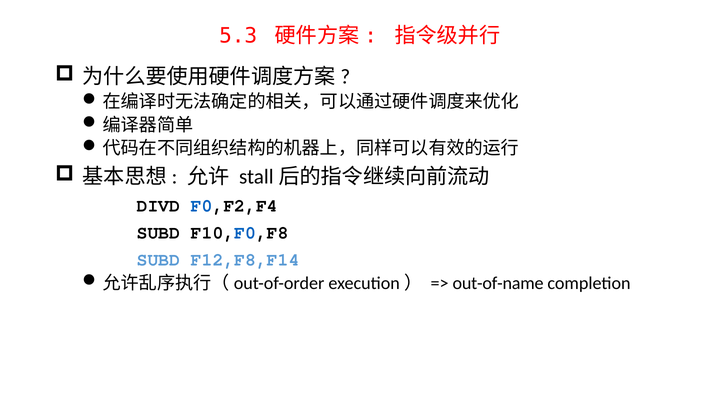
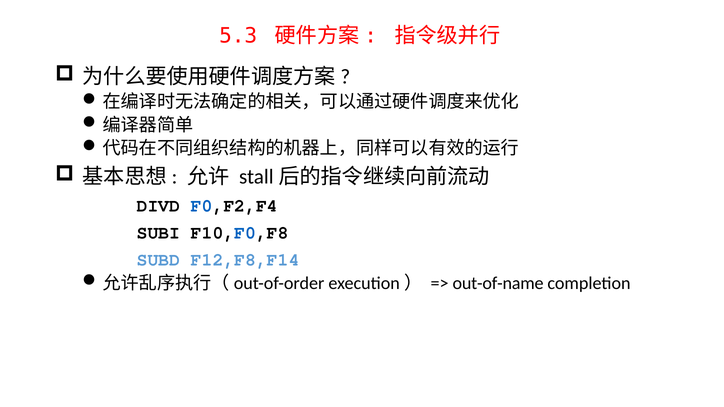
SUBD: SUBD -> SUBI (158, 233)
